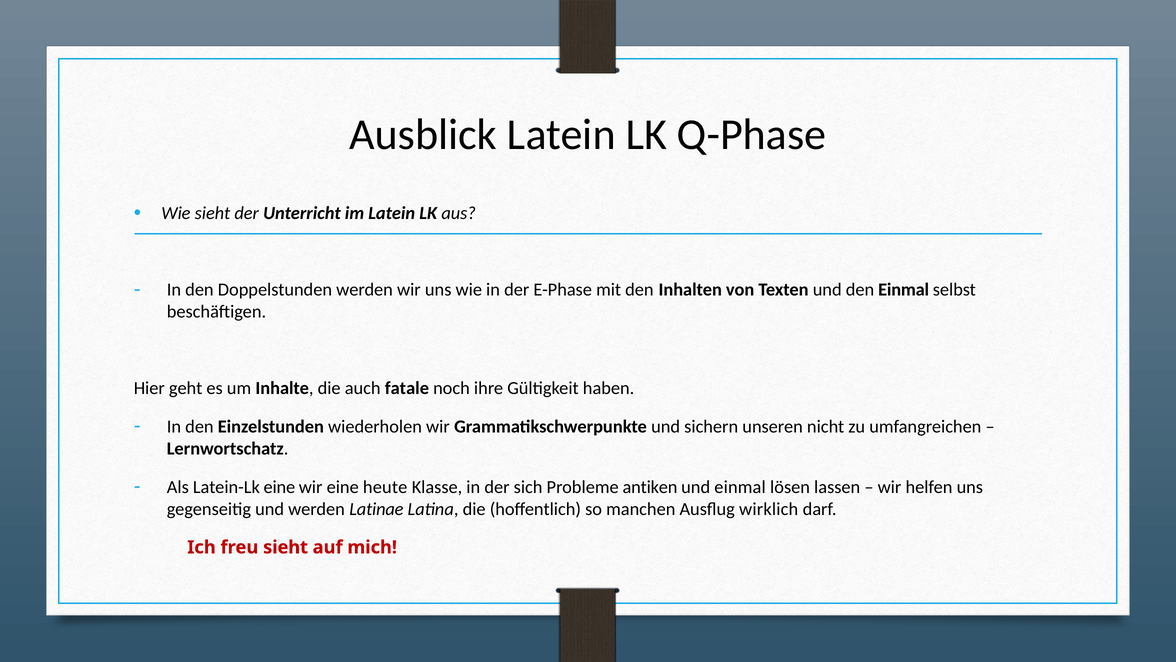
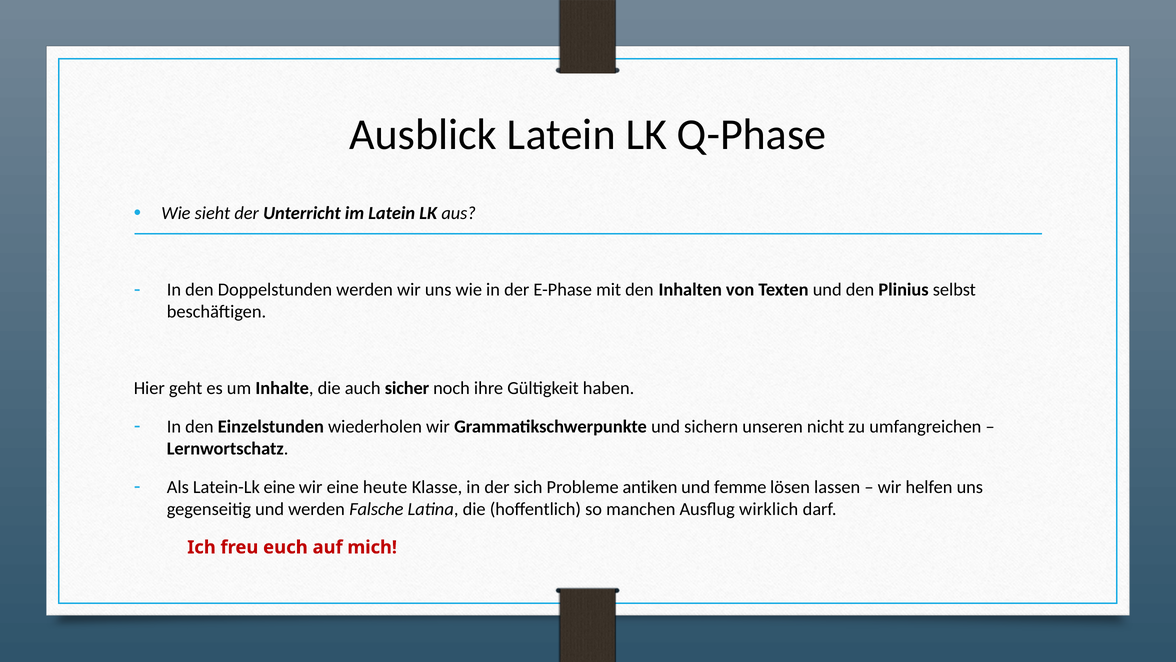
den Einmal: Einmal -> Plinius (904, 290)
fatale: fatale -> sicher (407, 388)
und einmal: einmal -> femme (740, 487)
Latinae: Latinae -> Falsche (376, 509)
freu sieht: sieht -> euch (285, 547)
